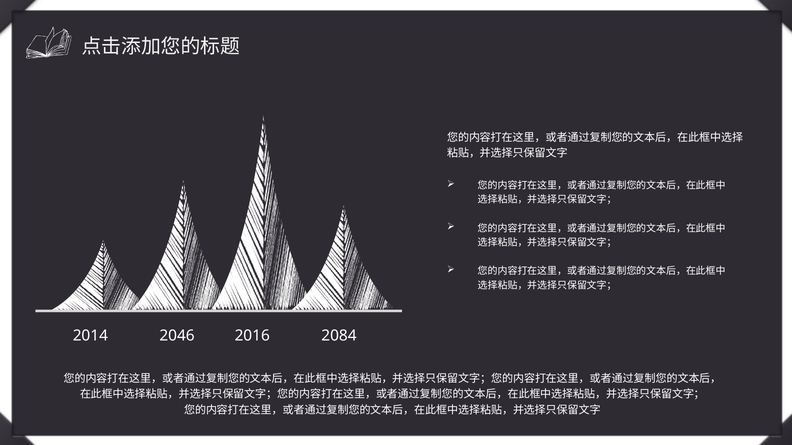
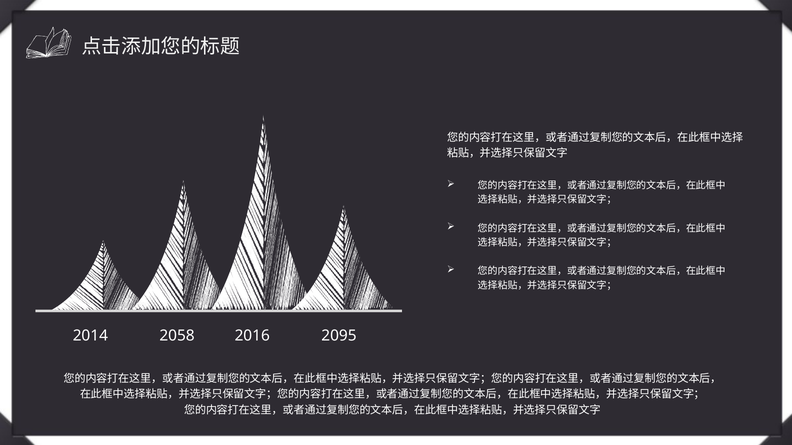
2046: 2046 -> 2058 (177, 336)
2084: 2084 -> 2095 (339, 336)
